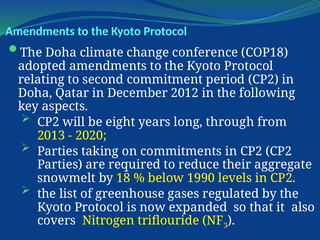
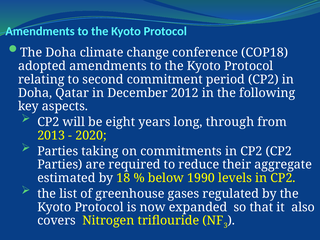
snowmelt: snowmelt -> estimated (66, 178)
